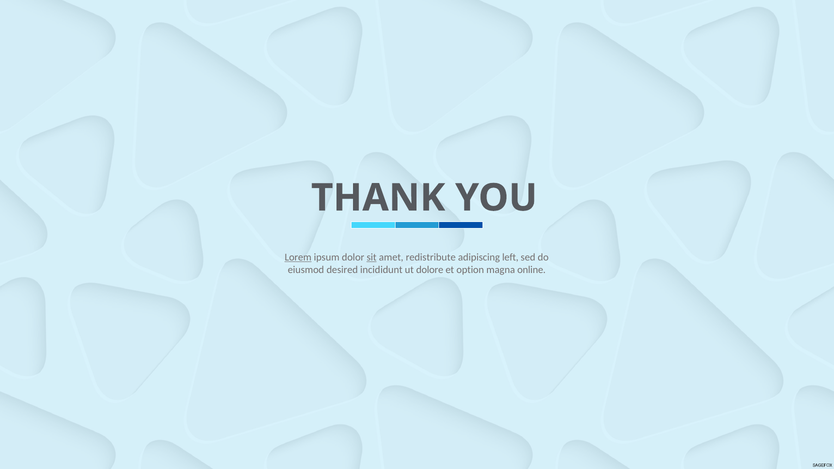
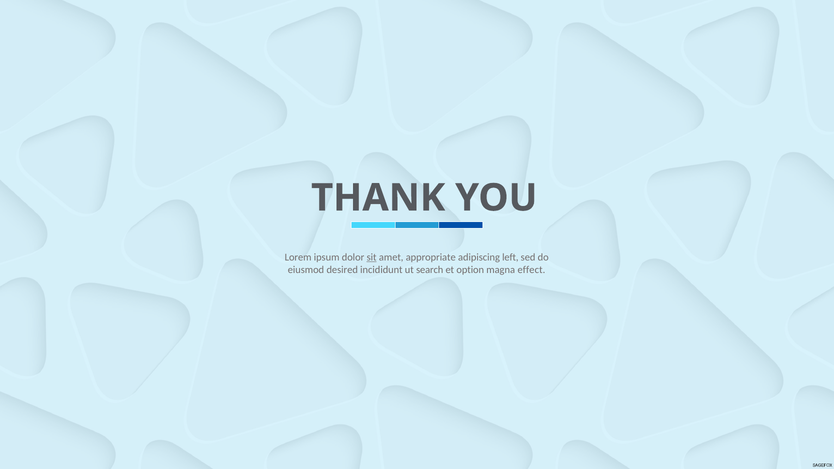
Lorem underline: present -> none (298, 257)
redistribute: redistribute -> appropriate (431, 257)
dolore: dolore -> search (430, 270)
online: online -> effect (531, 270)
